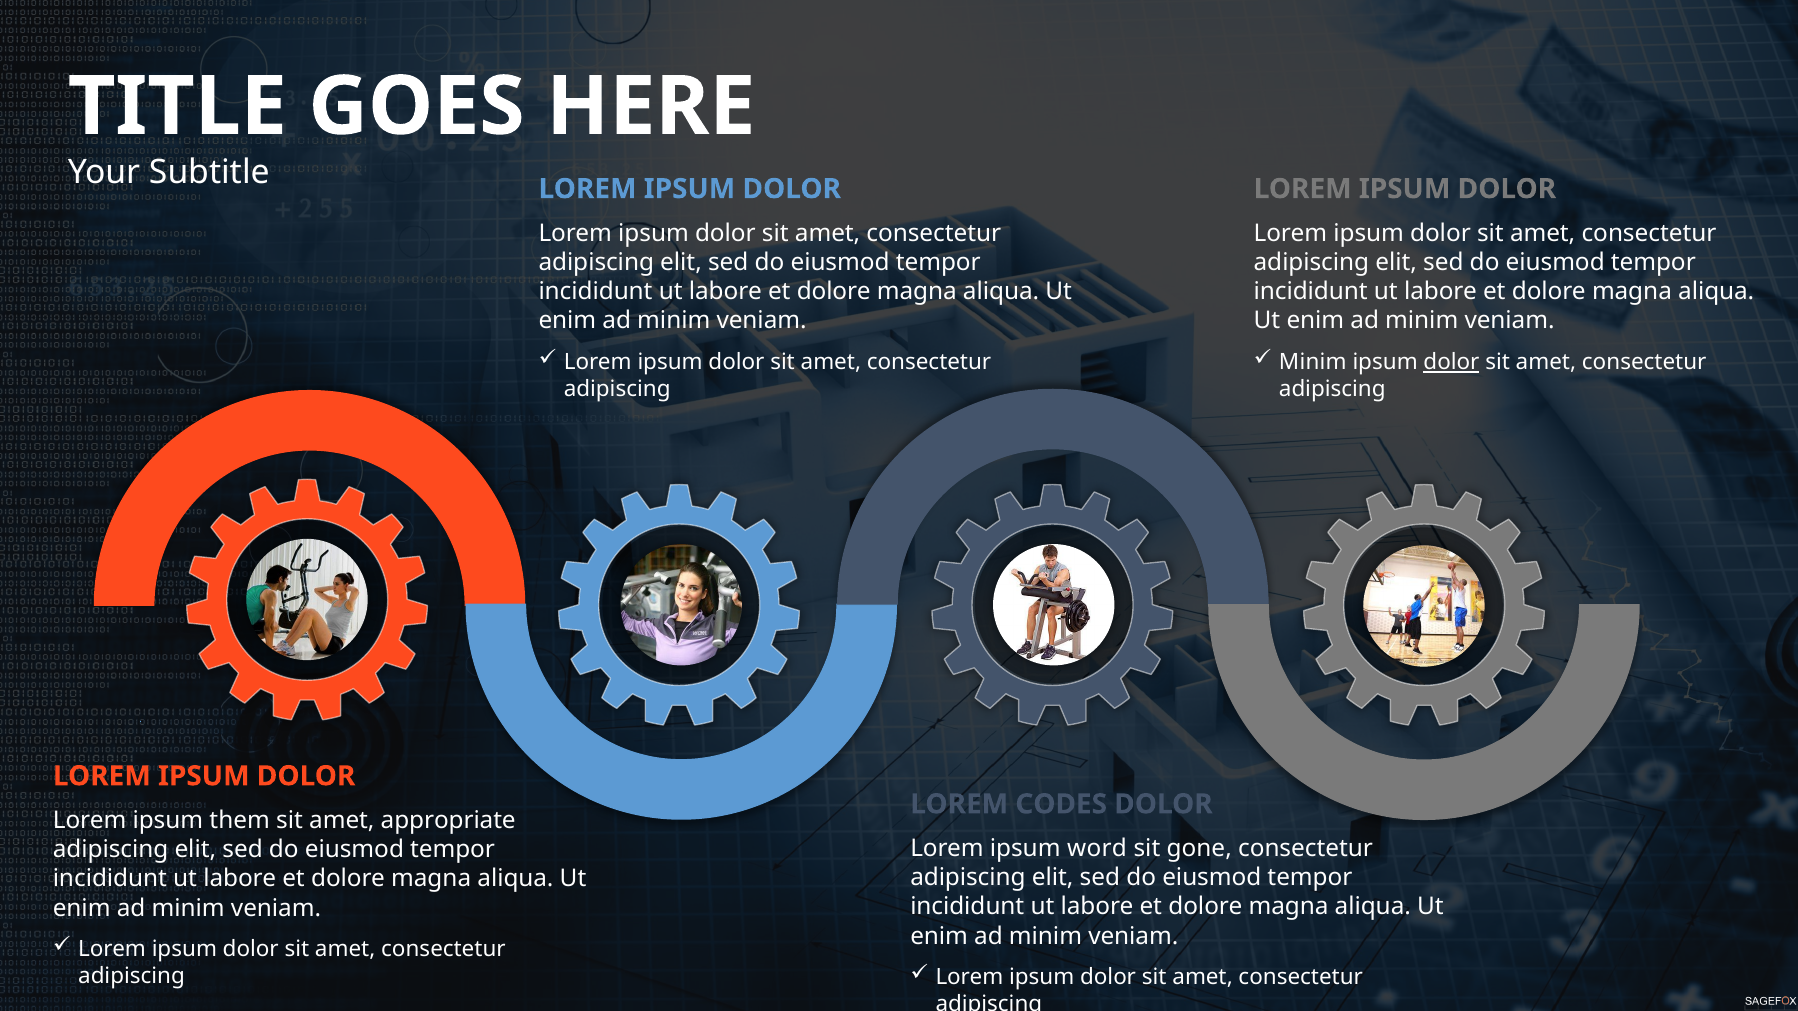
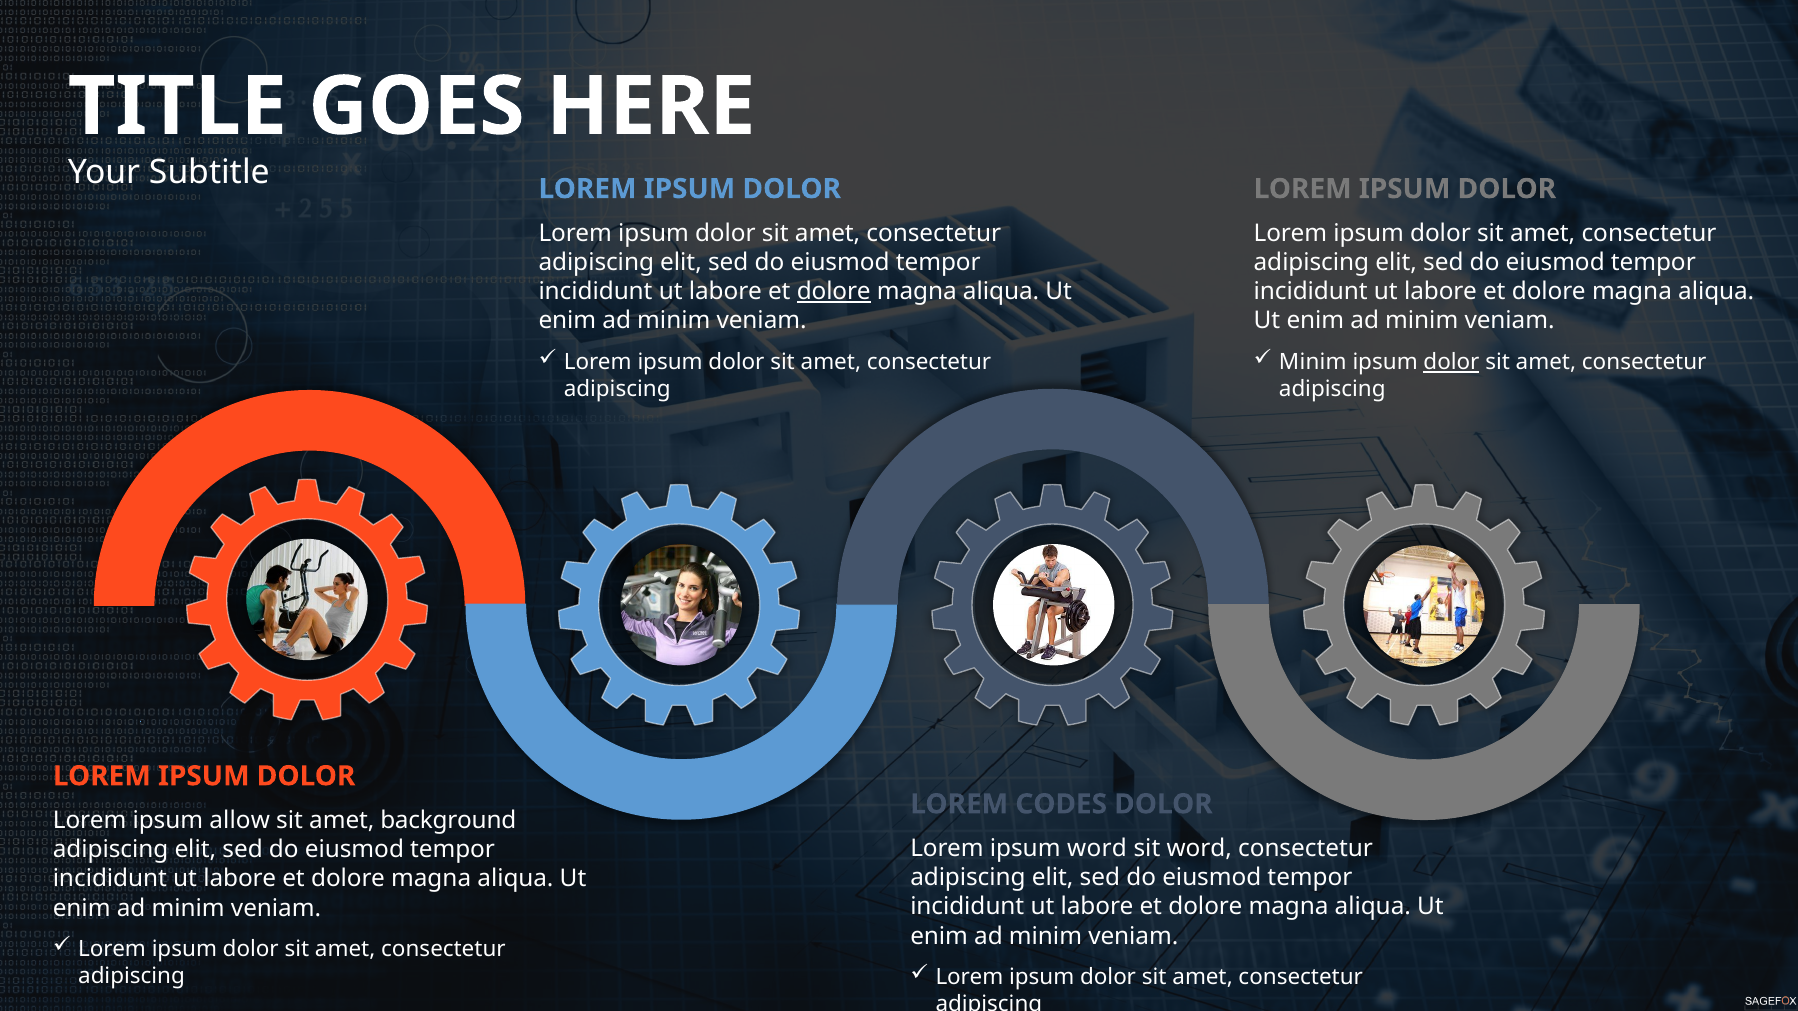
dolore underline: none -> present (834, 292)
them: them -> allow (240, 821)
appropriate: appropriate -> background (448, 821)
sit gone: gone -> word (1199, 849)
